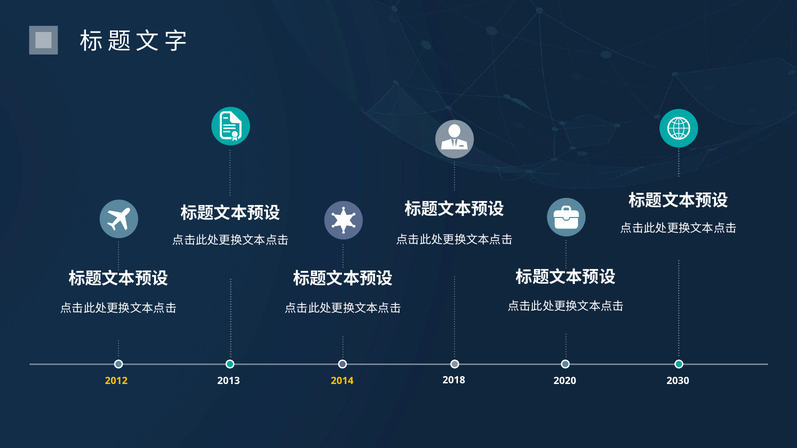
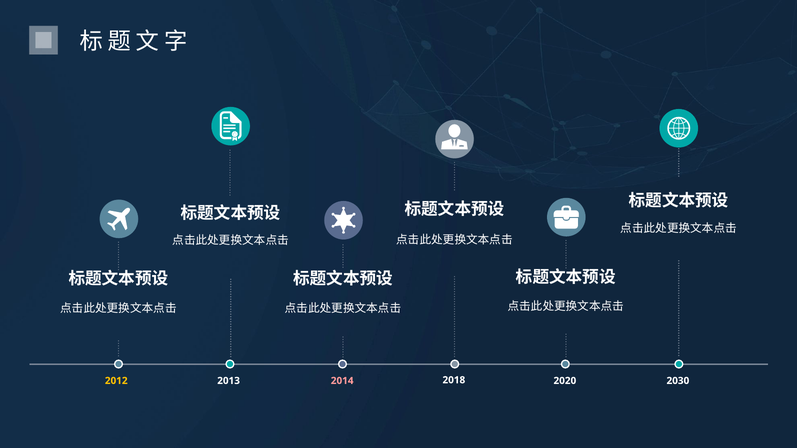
2014 colour: yellow -> pink (342, 381)
